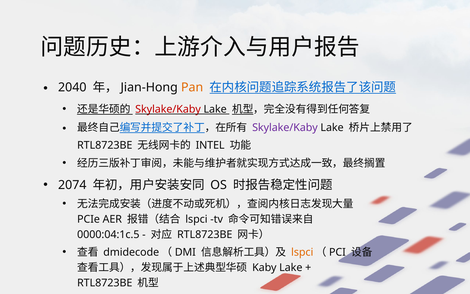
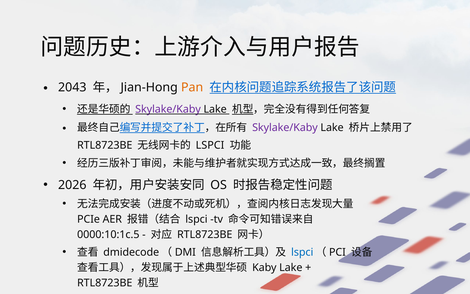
2040: 2040 -> 2043 (72, 87)
Skylake/Kaby colour: red -> purple (168, 109)
INTEL: INTEL -> LSPCI (210, 145)
2074: 2074 -> 2026 (72, 185)
0000:04:1c.5: 0000:04:1c.5 -> 0000:10:1c.5 (108, 234)
lspci colour: orange -> blue (302, 252)
